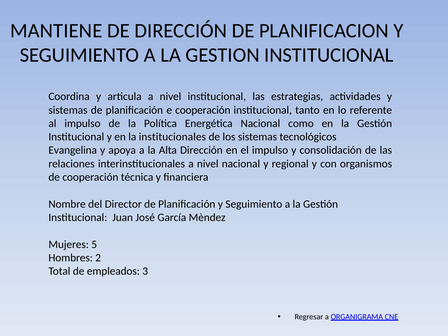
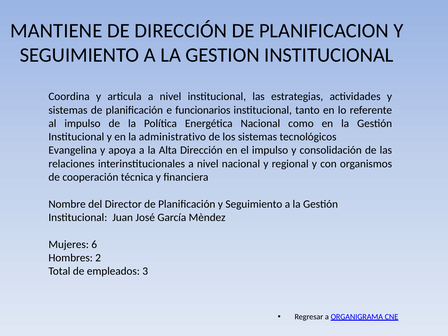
e cooperación: cooperación -> funcionarios (203, 110)
institucionales: institucionales -> administrativo (172, 137)
5: 5 -> 6 (94, 244)
